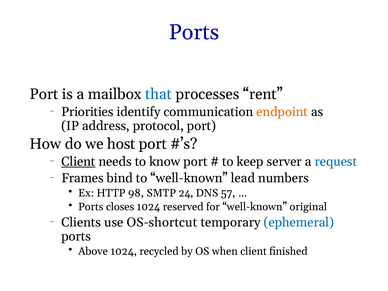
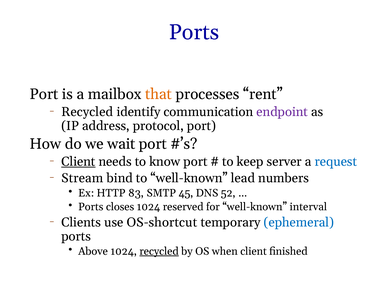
that colour: blue -> orange (159, 94)
Priorities: Priorities -> Recycled (87, 112)
endpoint colour: orange -> purple (282, 112)
host: host -> wait (121, 144)
Frames: Frames -> Stream (82, 178)
98: 98 -> 83 (136, 193)
24: 24 -> 45 (186, 193)
57: 57 -> 52 (228, 193)
original: original -> interval (308, 207)
recycled underline: none -> present (159, 251)
